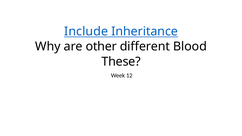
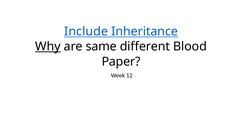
Why underline: none -> present (48, 47)
other: other -> same (101, 47)
These: These -> Paper (121, 62)
